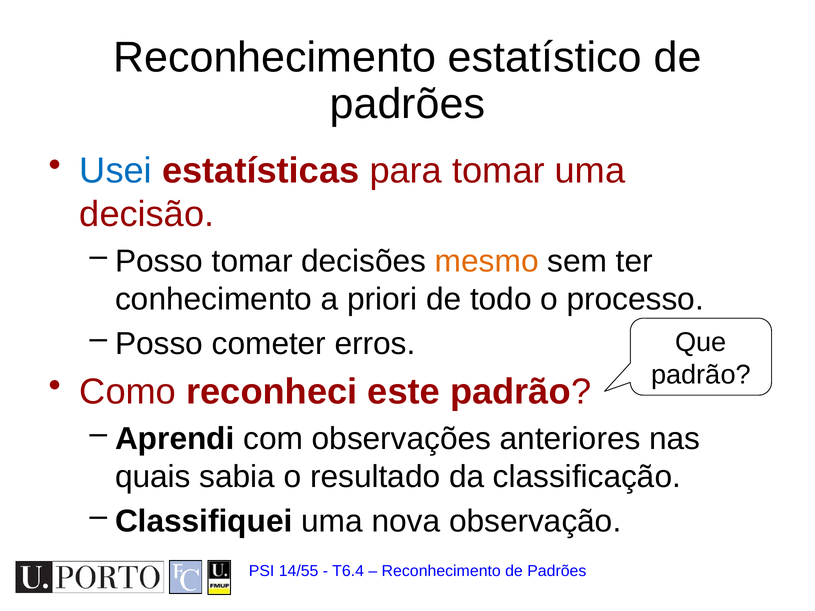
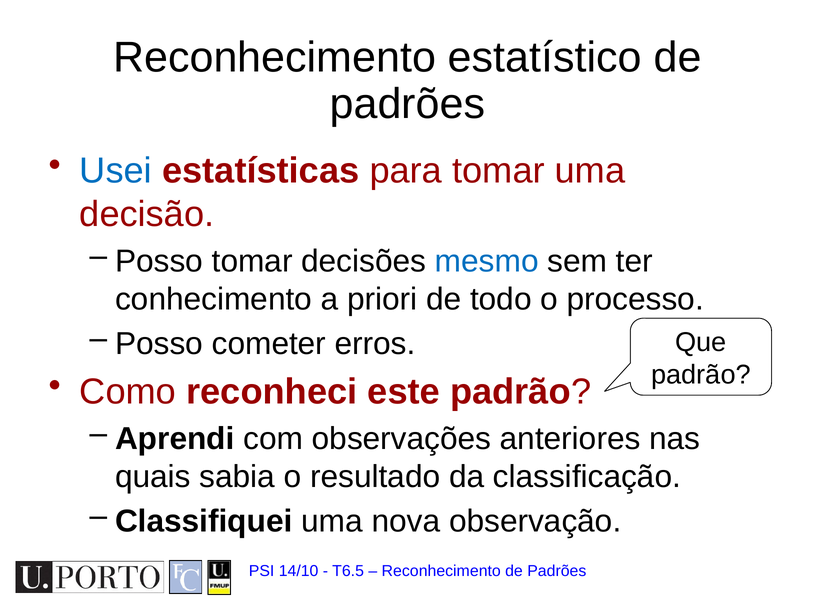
mesmo colour: orange -> blue (487, 261)
14/55: 14/55 -> 14/10 (299, 571)
T6.4: T6.4 -> T6.5 (348, 571)
